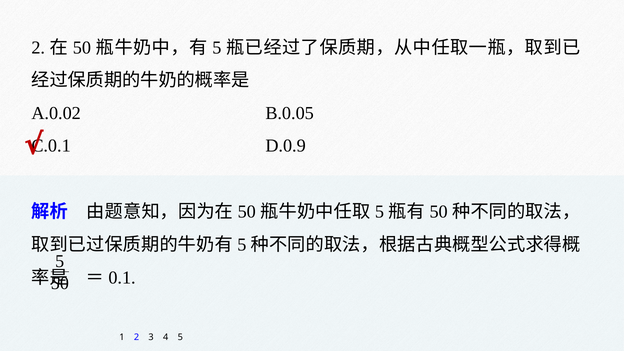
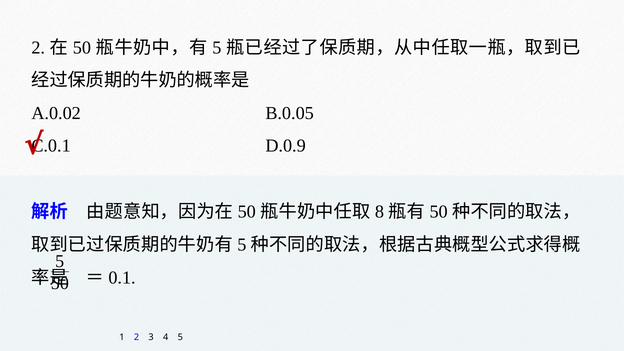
5: 5 -> 8 (379, 212)
